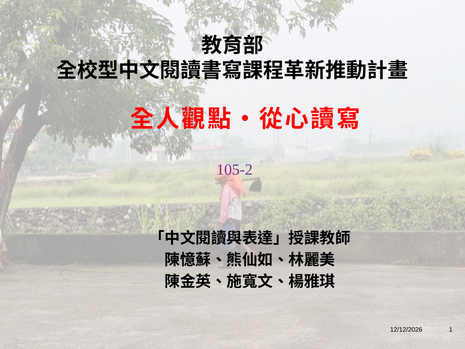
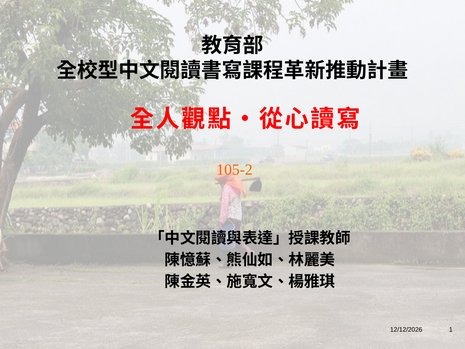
105-2 colour: purple -> orange (235, 169)
